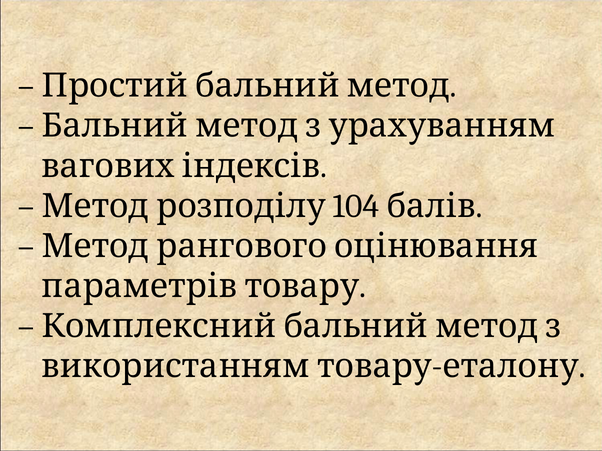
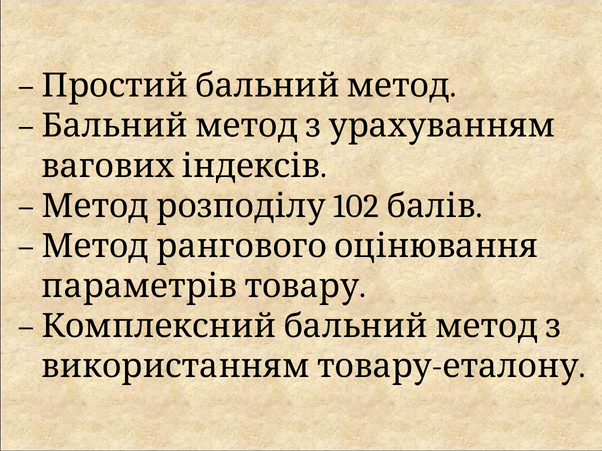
104: 104 -> 102 (356, 206)
